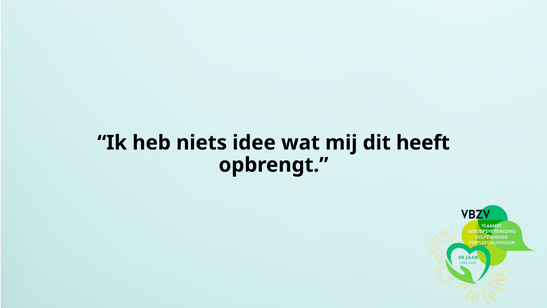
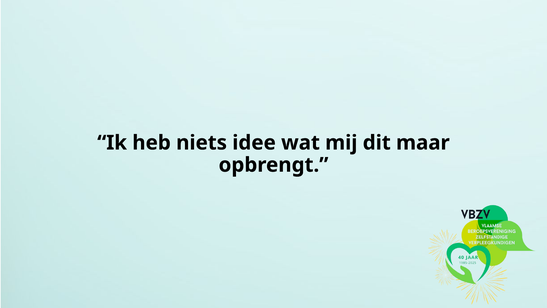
heeft: heeft -> maar (423, 143)
